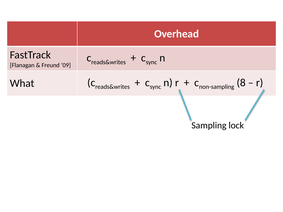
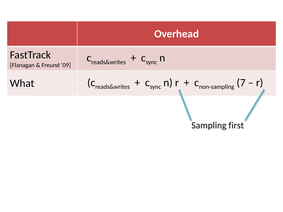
8: 8 -> 7 (241, 83)
lock: lock -> first (236, 126)
